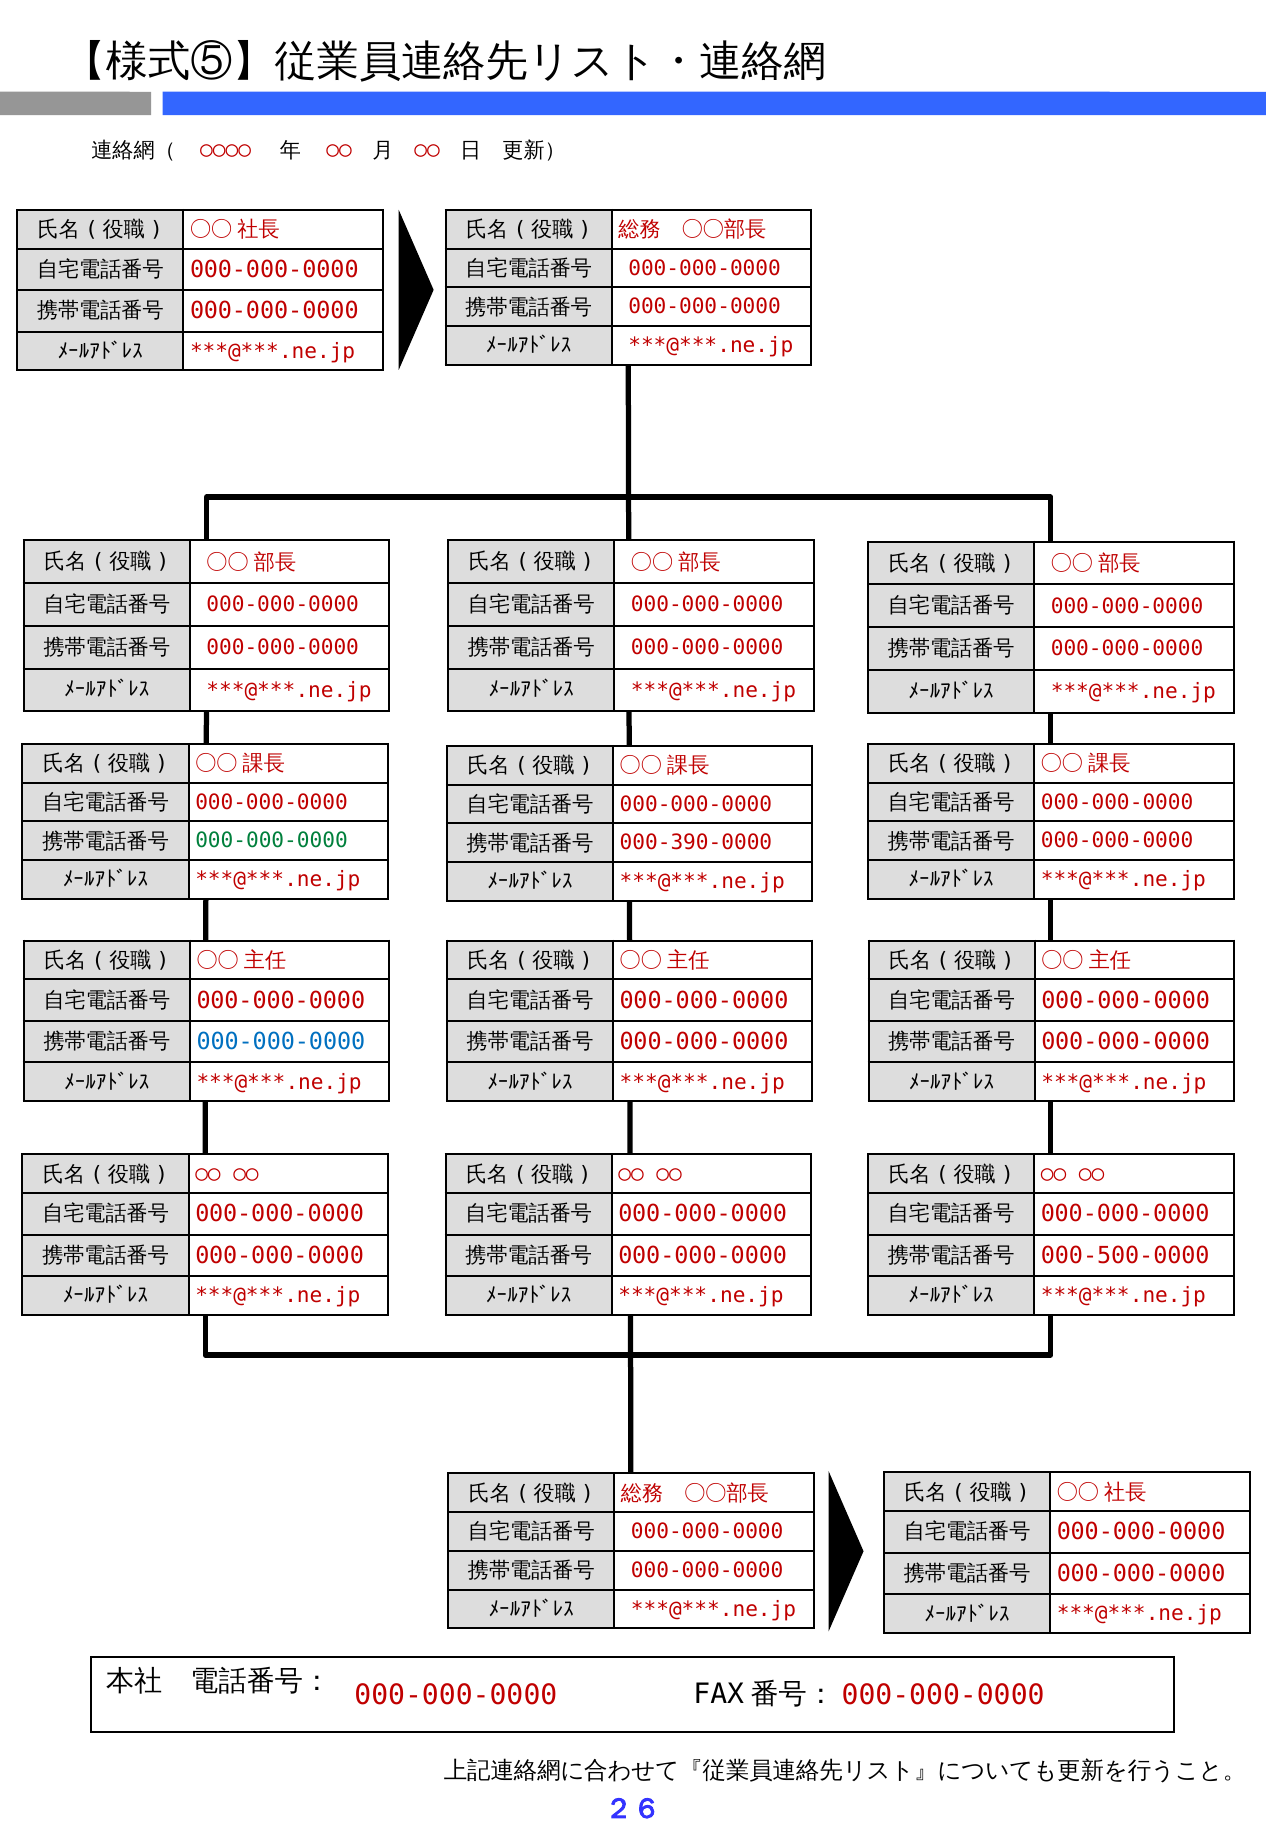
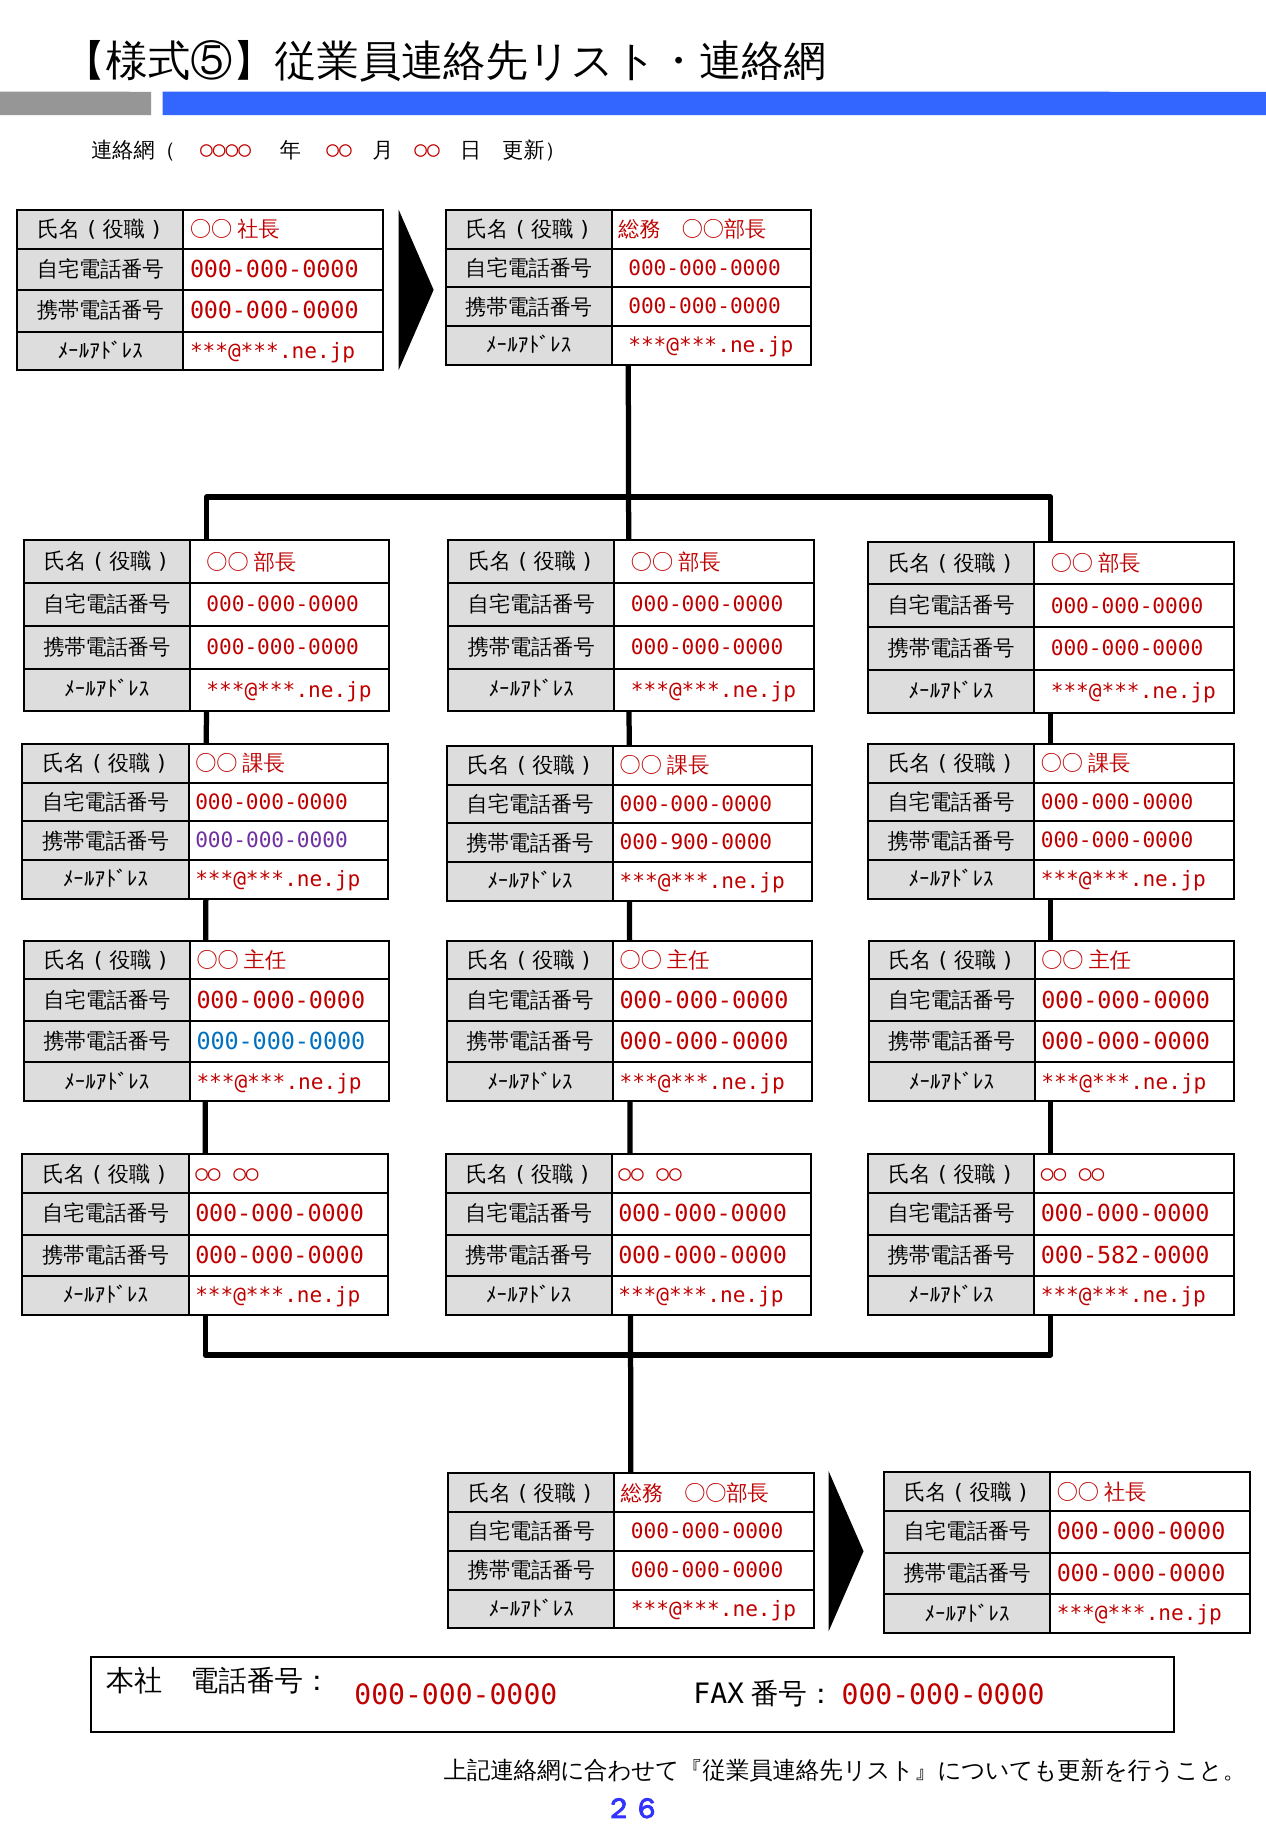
000-000-0000 colour: green -> purple (271, 841)
000-390-0000: 000-390-0000 -> 000-900-0000 (696, 843)
000-500-0000: 000-500-0000 -> 000-582-0000 (1125, 1255)
